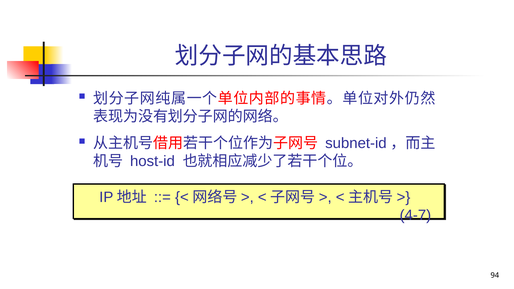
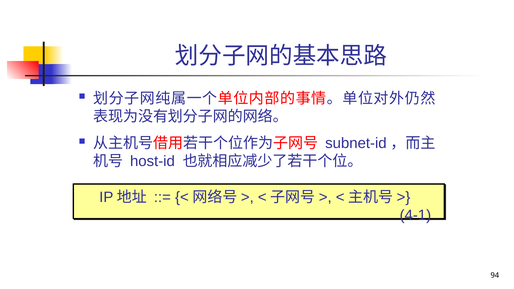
4-7: 4-7 -> 4-1 (415, 215)
